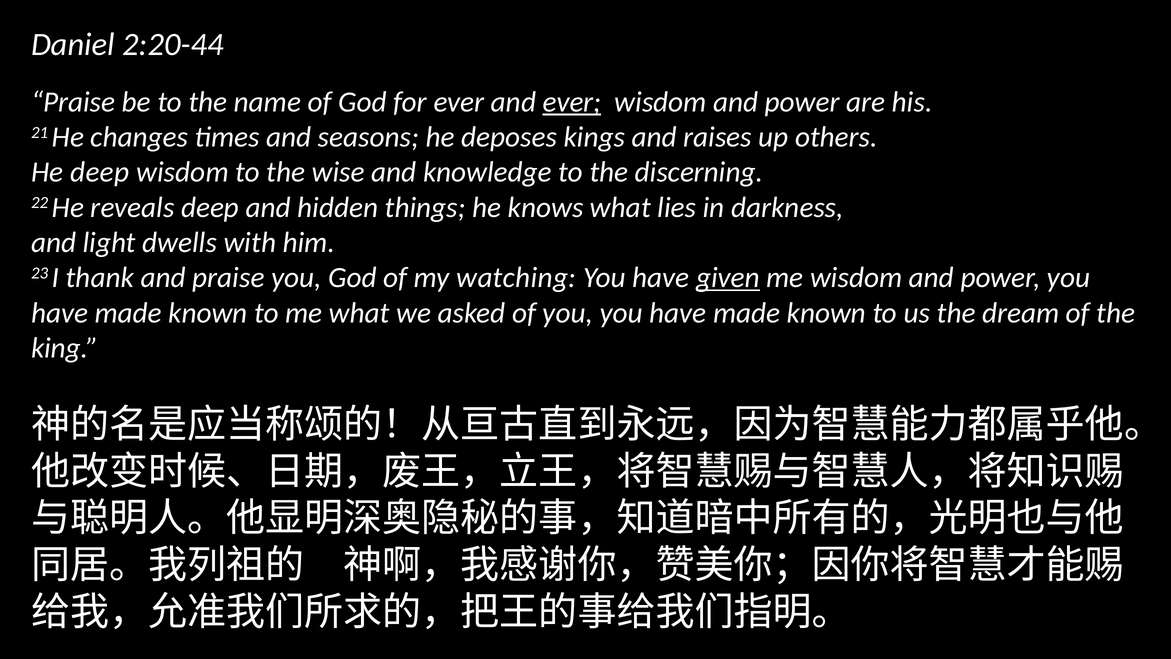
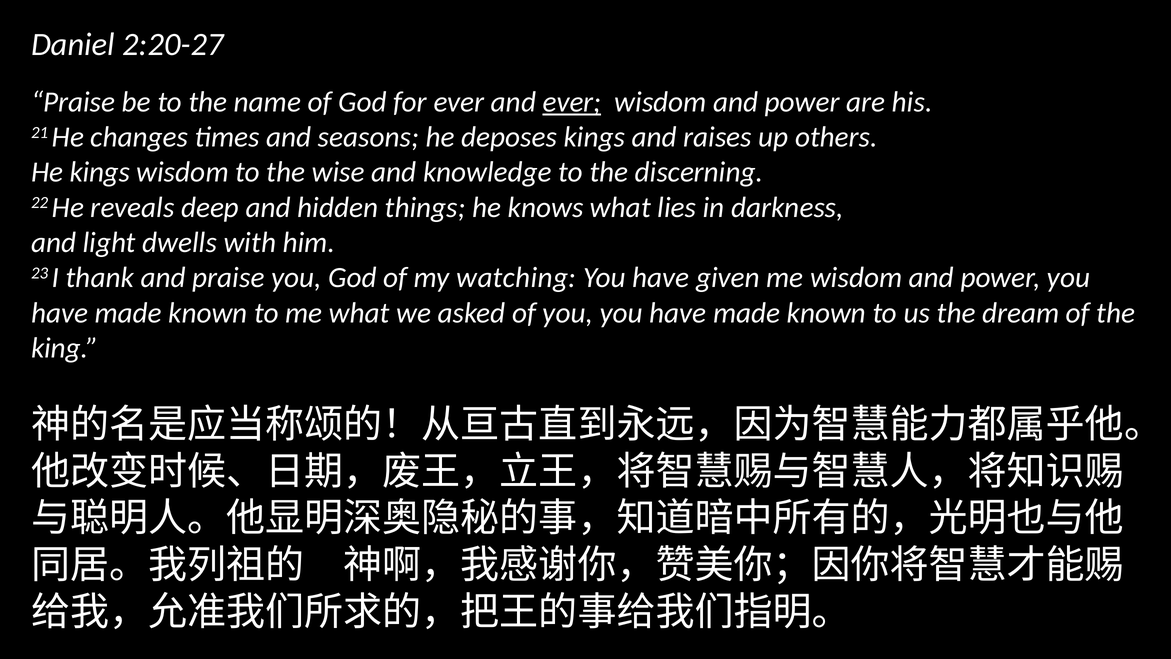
2:20-44: 2:20-44 -> 2:20-27 (173, 45)
He deep: deep -> kings (100, 172)
given underline: present -> none (728, 278)
